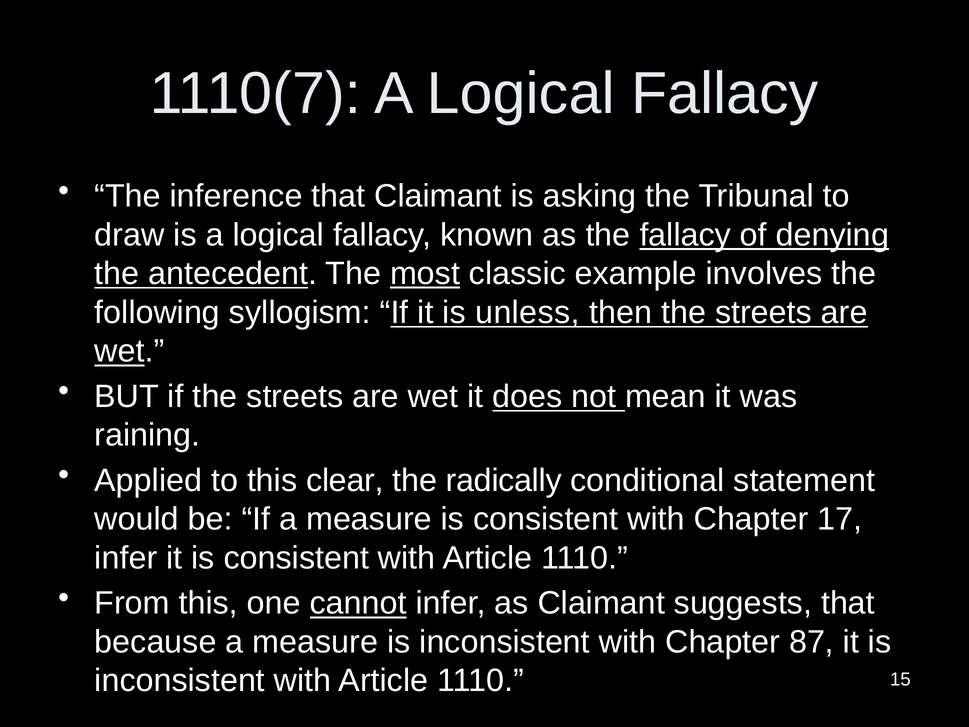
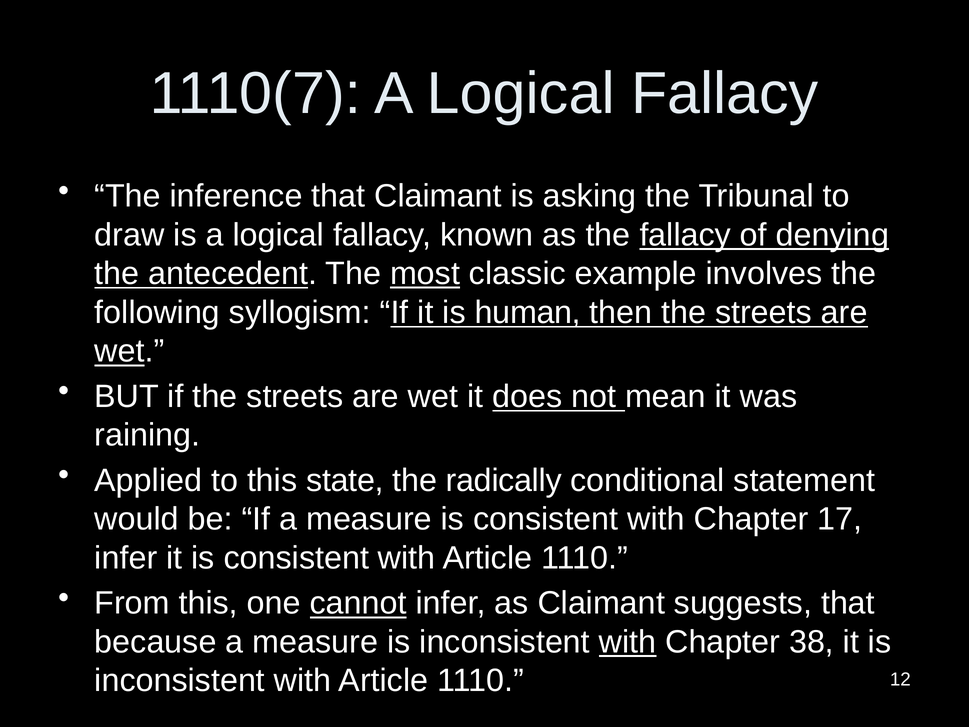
unless: unless -> human (528, 312)
clear: clear -> state (345, 480)
with underline: none -> present (628, 642)
87: 87 -> 38 (812, 642)
15: 15 -> 12 (900, 679)
